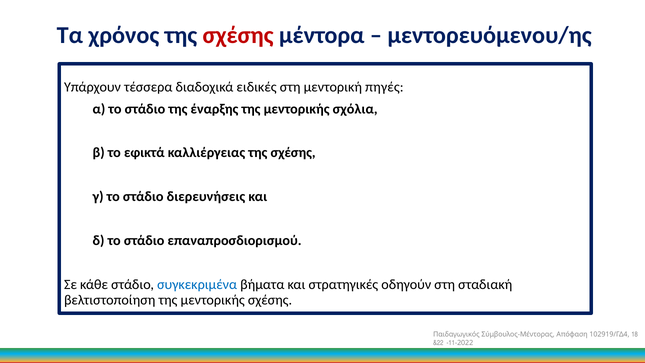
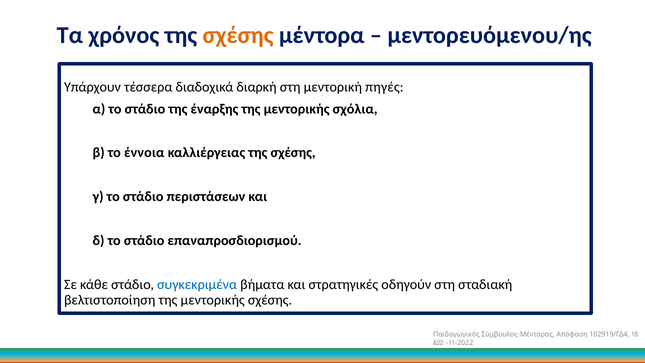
σχέσης colour: red -> orange (238, 35)
ειδικές: ειδικές -> διαρκή (257, 87)
εφικτά: εφικτά -> έννοια (144, 153)
διερευνήσεις: διερευνήσεις -> περιστάσεων (206, 197)
